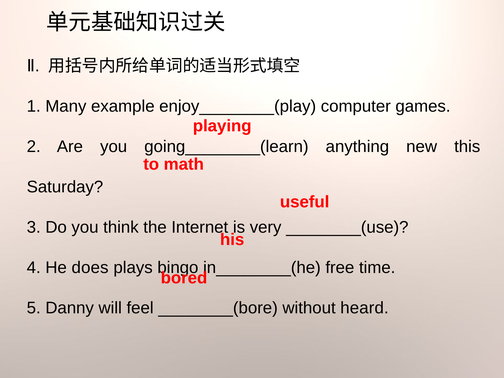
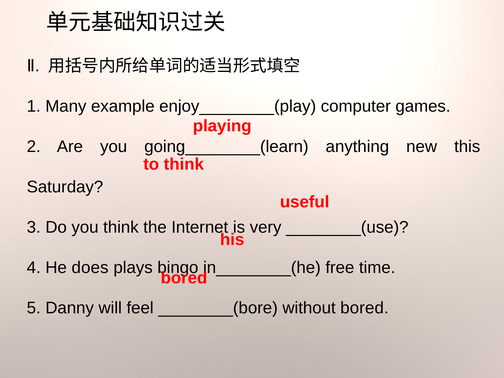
to math: math -> think (184, 164)
without heard: heard -> bored (364, 308)
